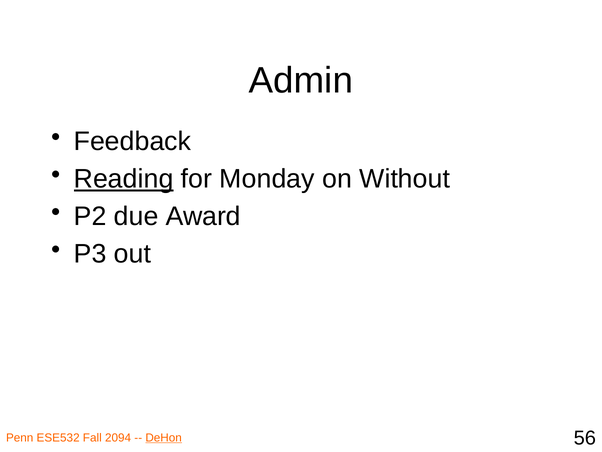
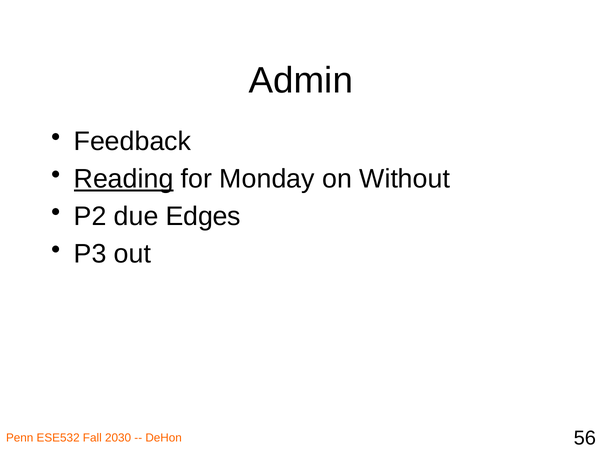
Award: Award -> Edges (203, 216)
2094: 2094 -> 2030 (118, 437)
DeHon underline: present -> none (164, 437)
